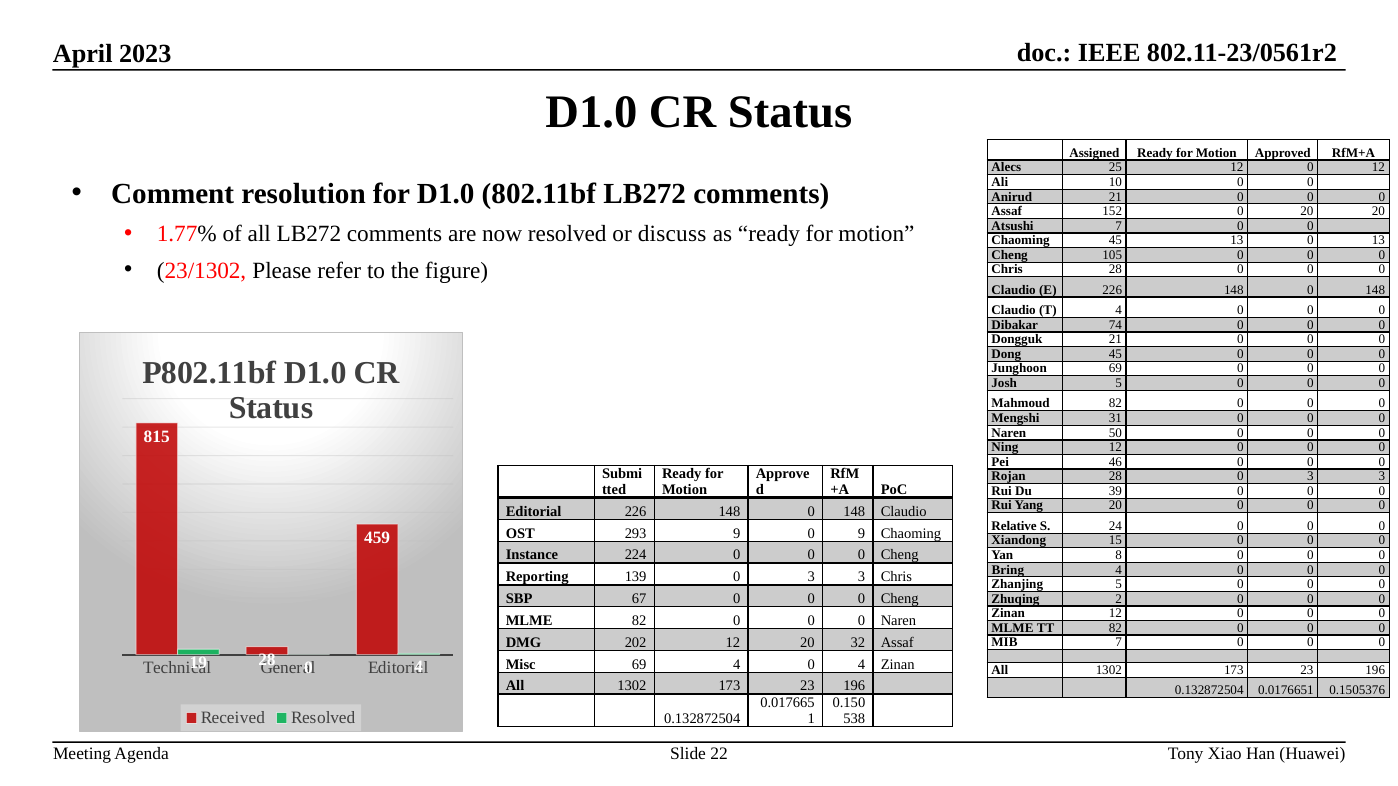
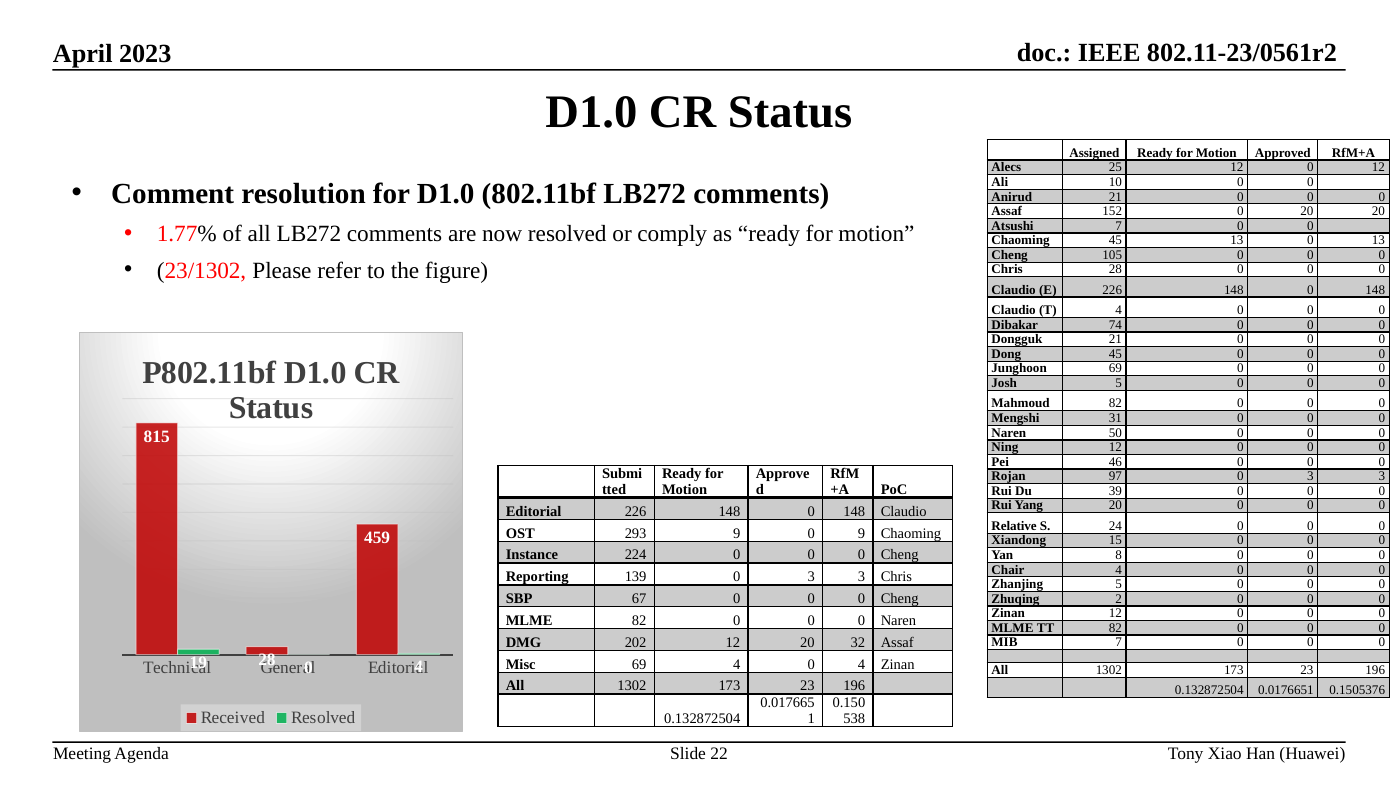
discuss: discuss -> comply (672, 234)
Rojan 28: 28 -> 97 (1115, 477)
Bring: Bring -> Chair (1008, 570)
